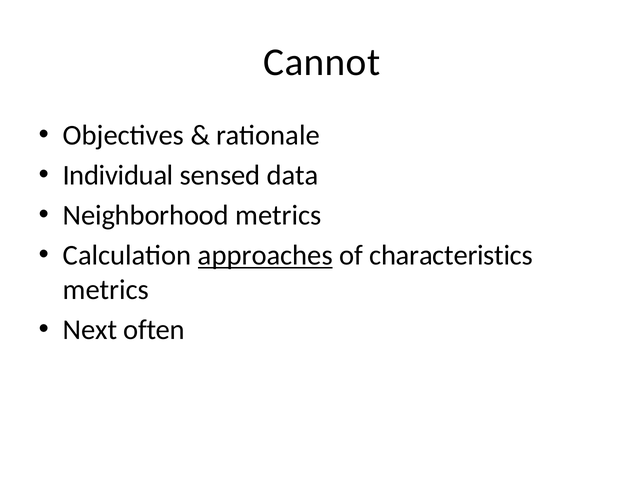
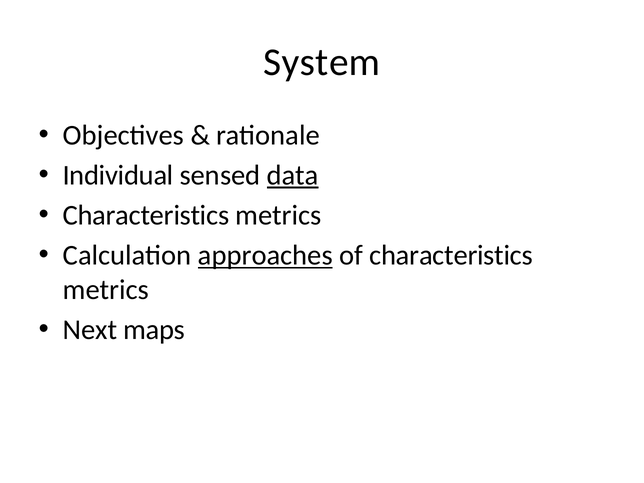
Cannot: Cannot -> System (322, 62)
data underline: none -> present (293, 175)
Neighborhood: Neighborhood -> Characteristics (146, 215)
often: often -> maps (154, 330)
